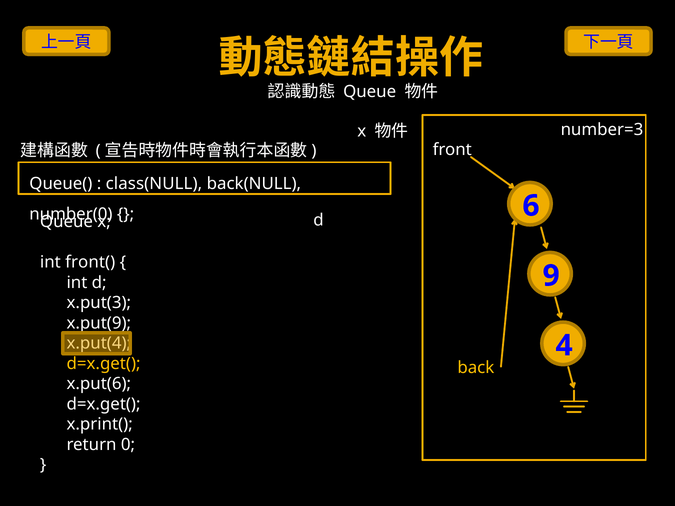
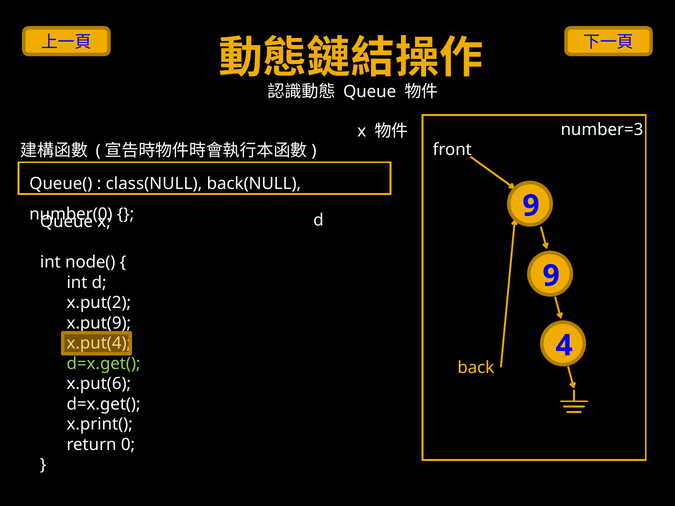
d 6: 6 -> 9 (531, 206)
front(: front( -> node( (90, 262)
x.put(3: x.put(3 -> x.put(2 (99, 303)
d=x.get( colour: yellow -> light green (104, 364)
